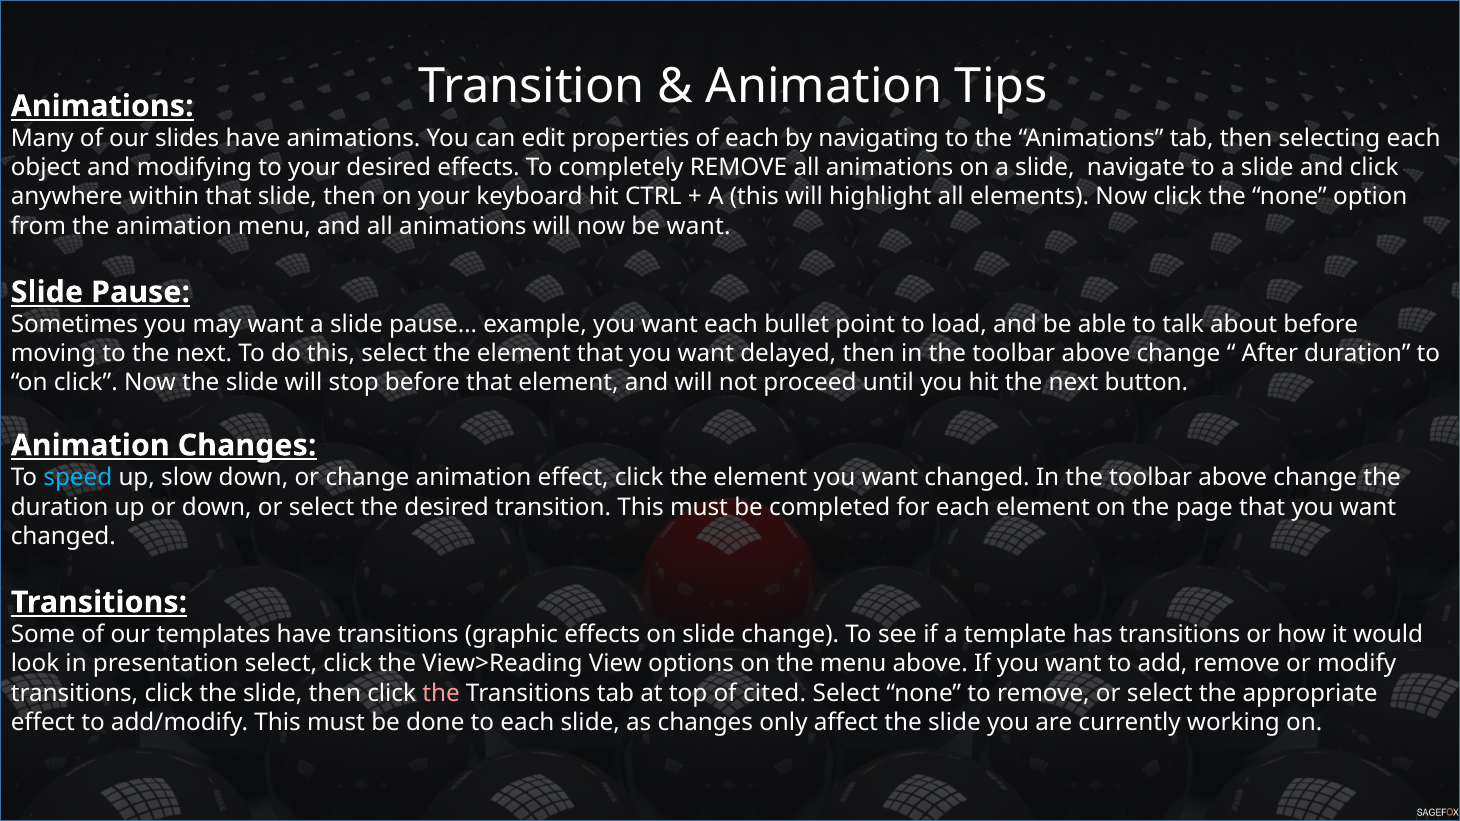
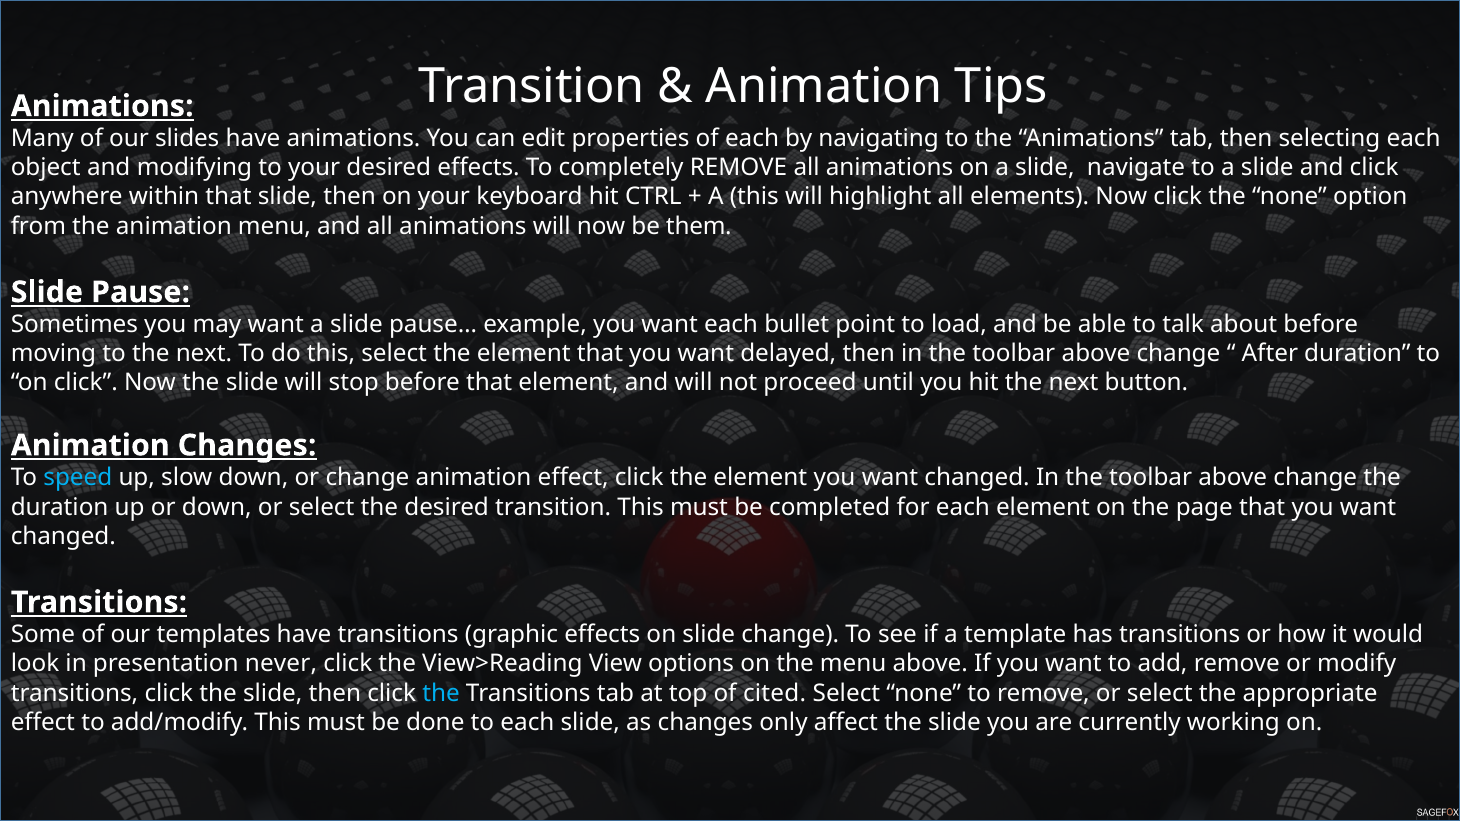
be want: want -> them (699, 226)
presentation select: select -> never (281, 664)
the colour: pink -> light blue (441, 693)
